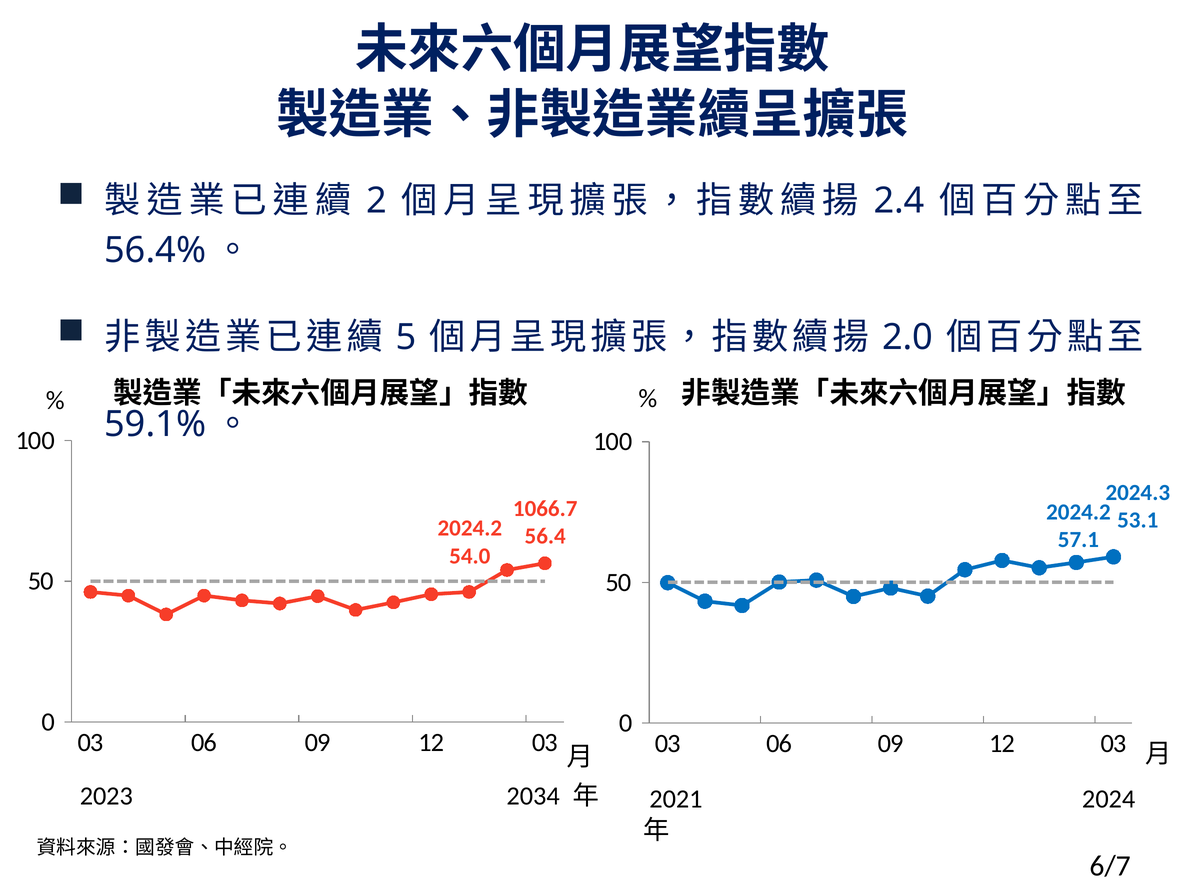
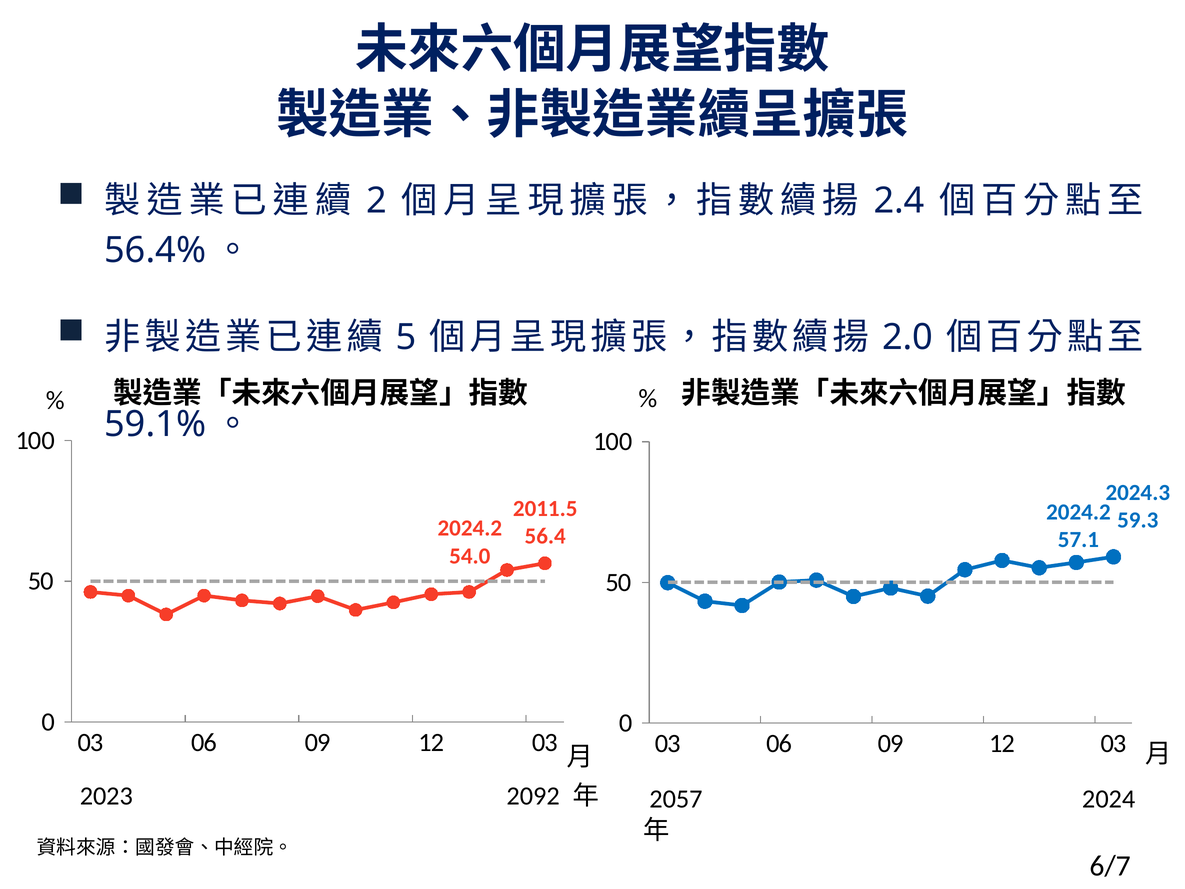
1066.7: 1066.7 -> 2011.5 (545, 508)
53.1: 53.1 -> 59.3 (1138, 520)
2034: 2034 -> 2092 (533, 796)
2021: 2021 -> 2057 (676, 799)
